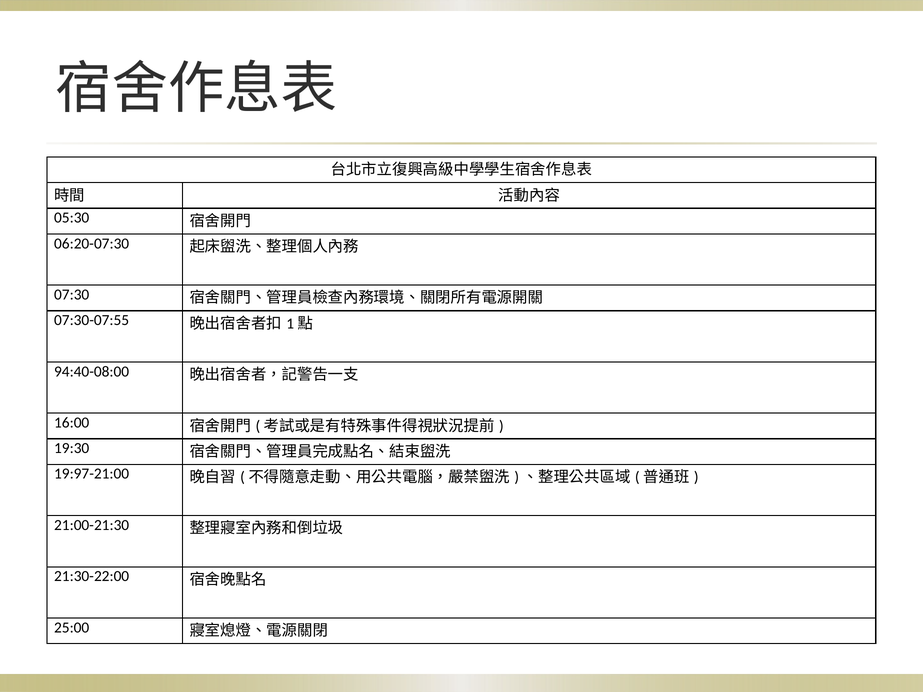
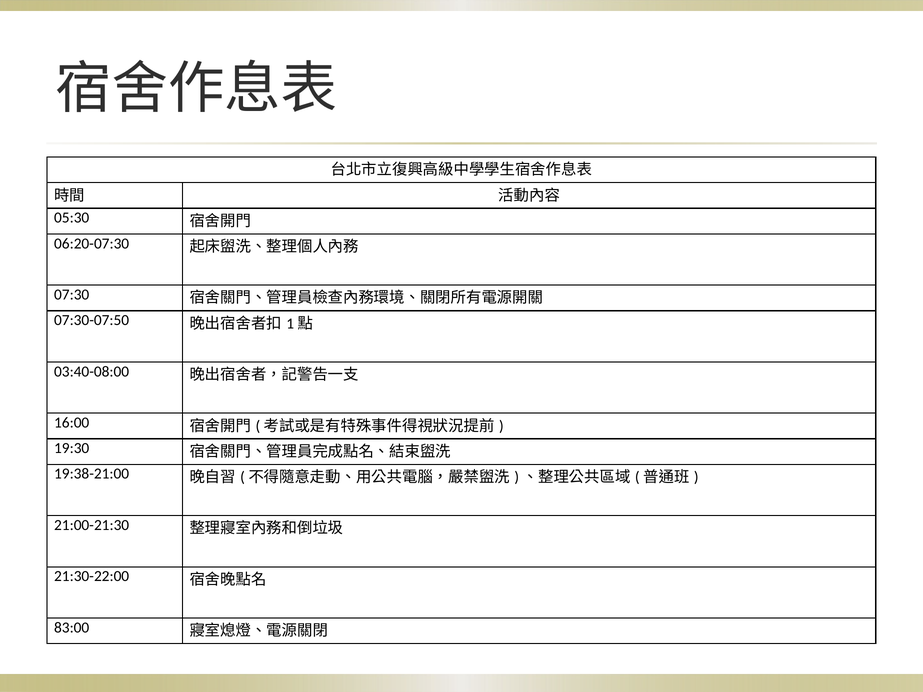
07:30-07:55: 07:30-07:55 -> 07:30-07:50 (92, 320)
94:40-08:00: 94:40-08:00 -> 03:40-08:00 (92, 372)
19:97-21:00: 19:97-21:00 -> 19:38-21:00 (92, 474)
25:00: 25:00 -> 83:00 (72, 628)
